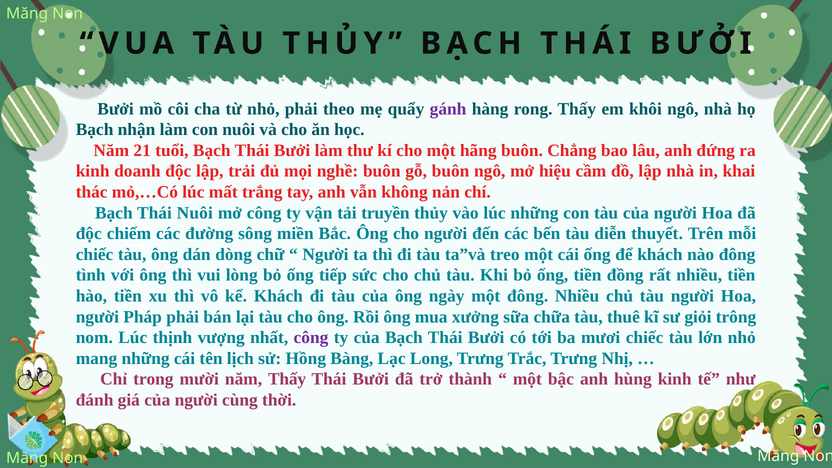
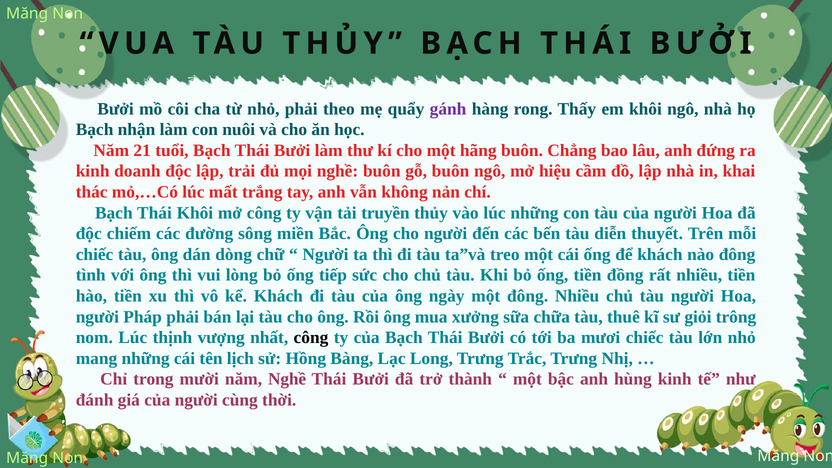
Thái Nuôi: Nuôi -> Khôi (195, 213)
công colour: purple -> black (311, 338)
năm Thấy: Thấy -> Nghề (287, 379)
